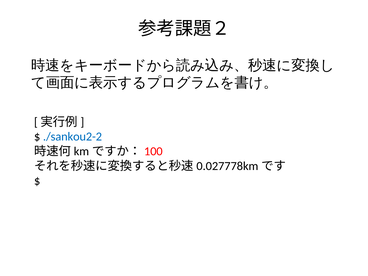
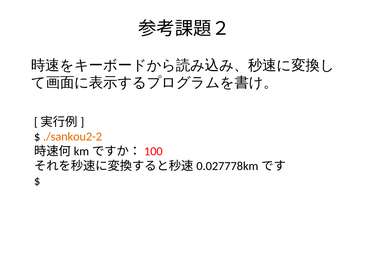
./sankou2-2 colour: blue -> orange (72, 137)
